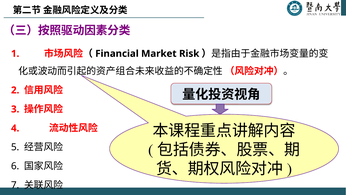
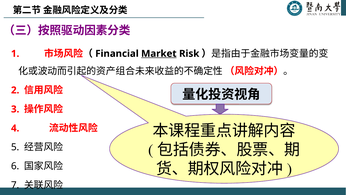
Market underline: none -> present (159, 54)
